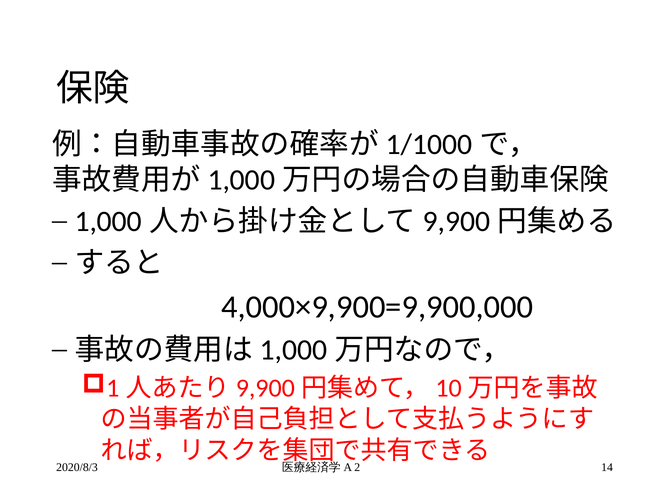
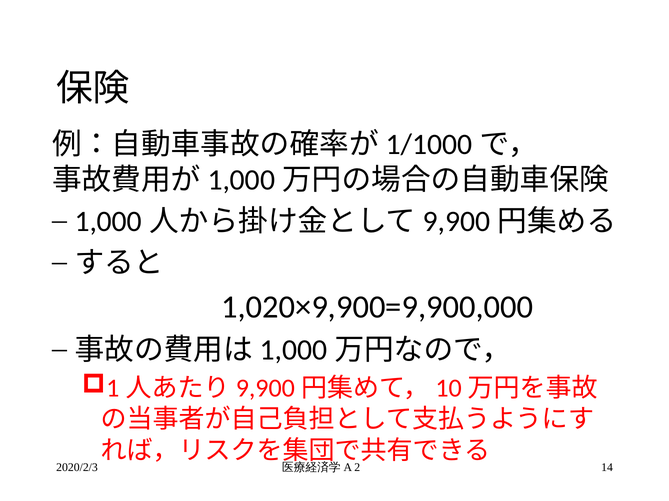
4,000×9,900=9,900,000: 4,000×9,900=9,900,000 -> 1,020×9,900=9,900,000 (377, 307)
2020/8/3: 2020/8/3 -> 2020/2/3 (77, 468)
